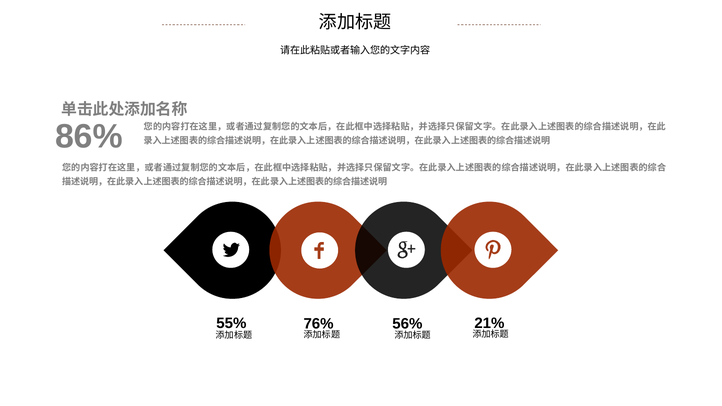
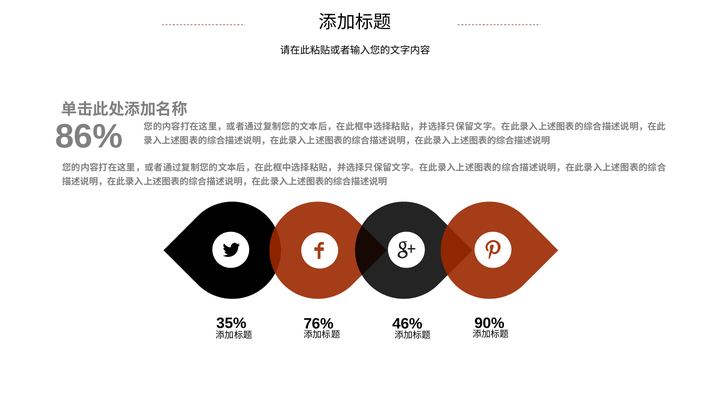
55%: 55% -> 35% (231, 323)
21%: 21% -> 90% (489, 323)
56%: 56% -> 46% (407, 324)
